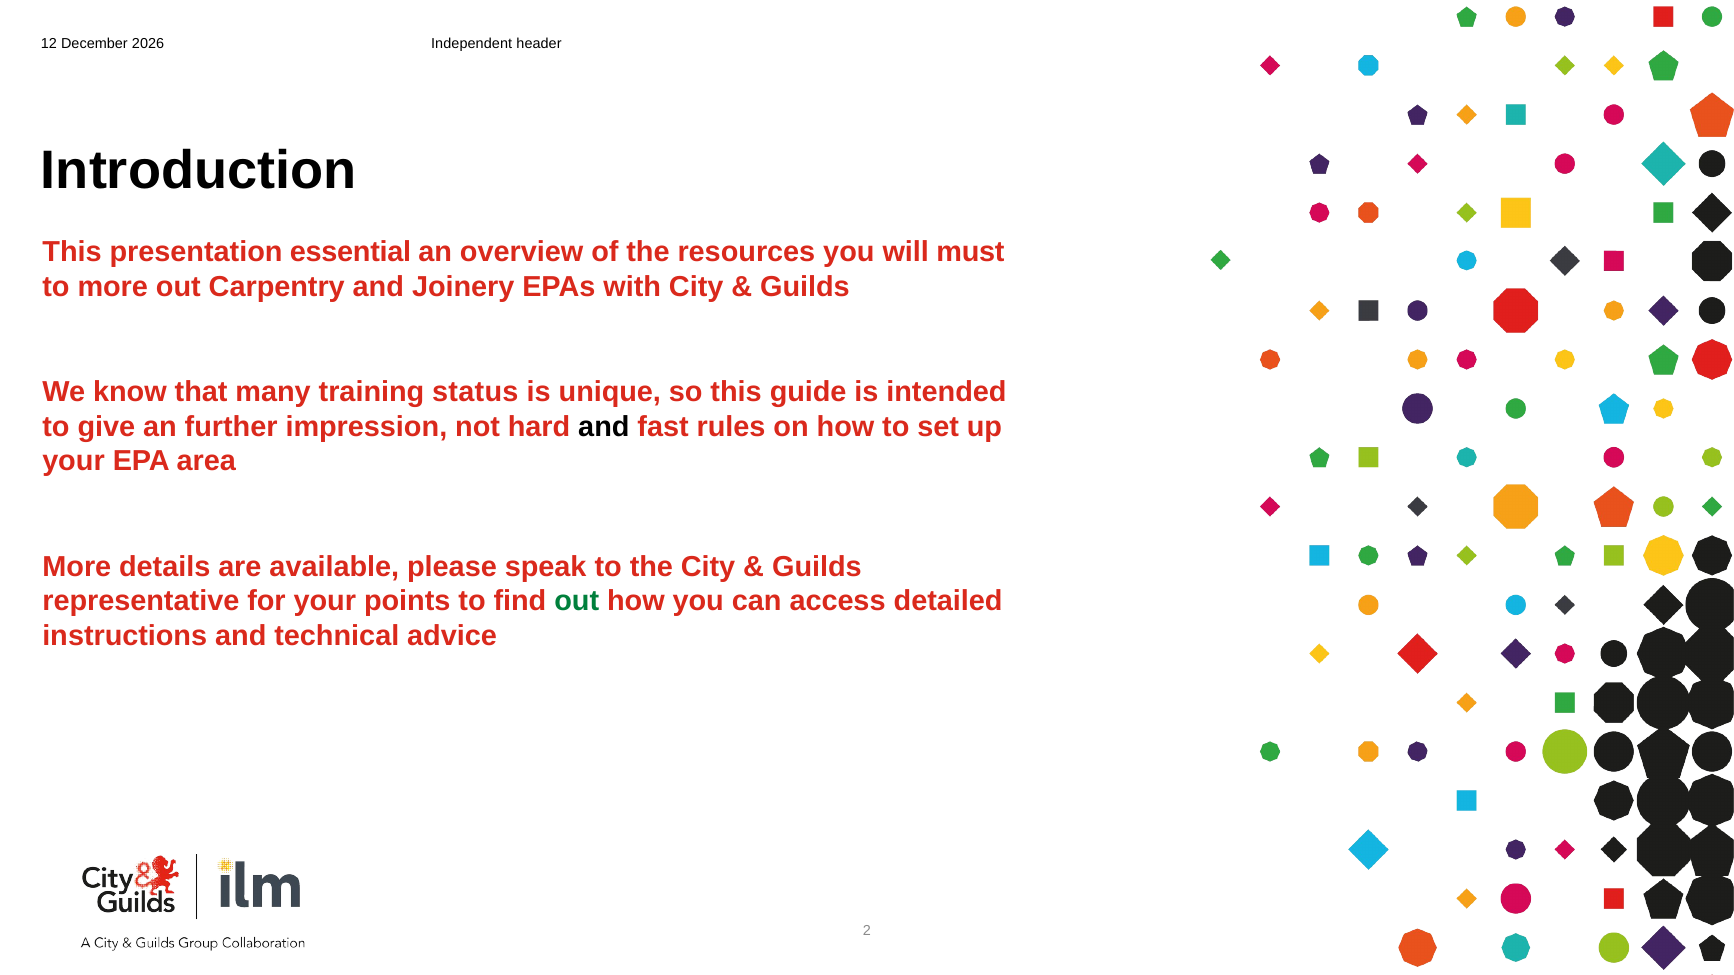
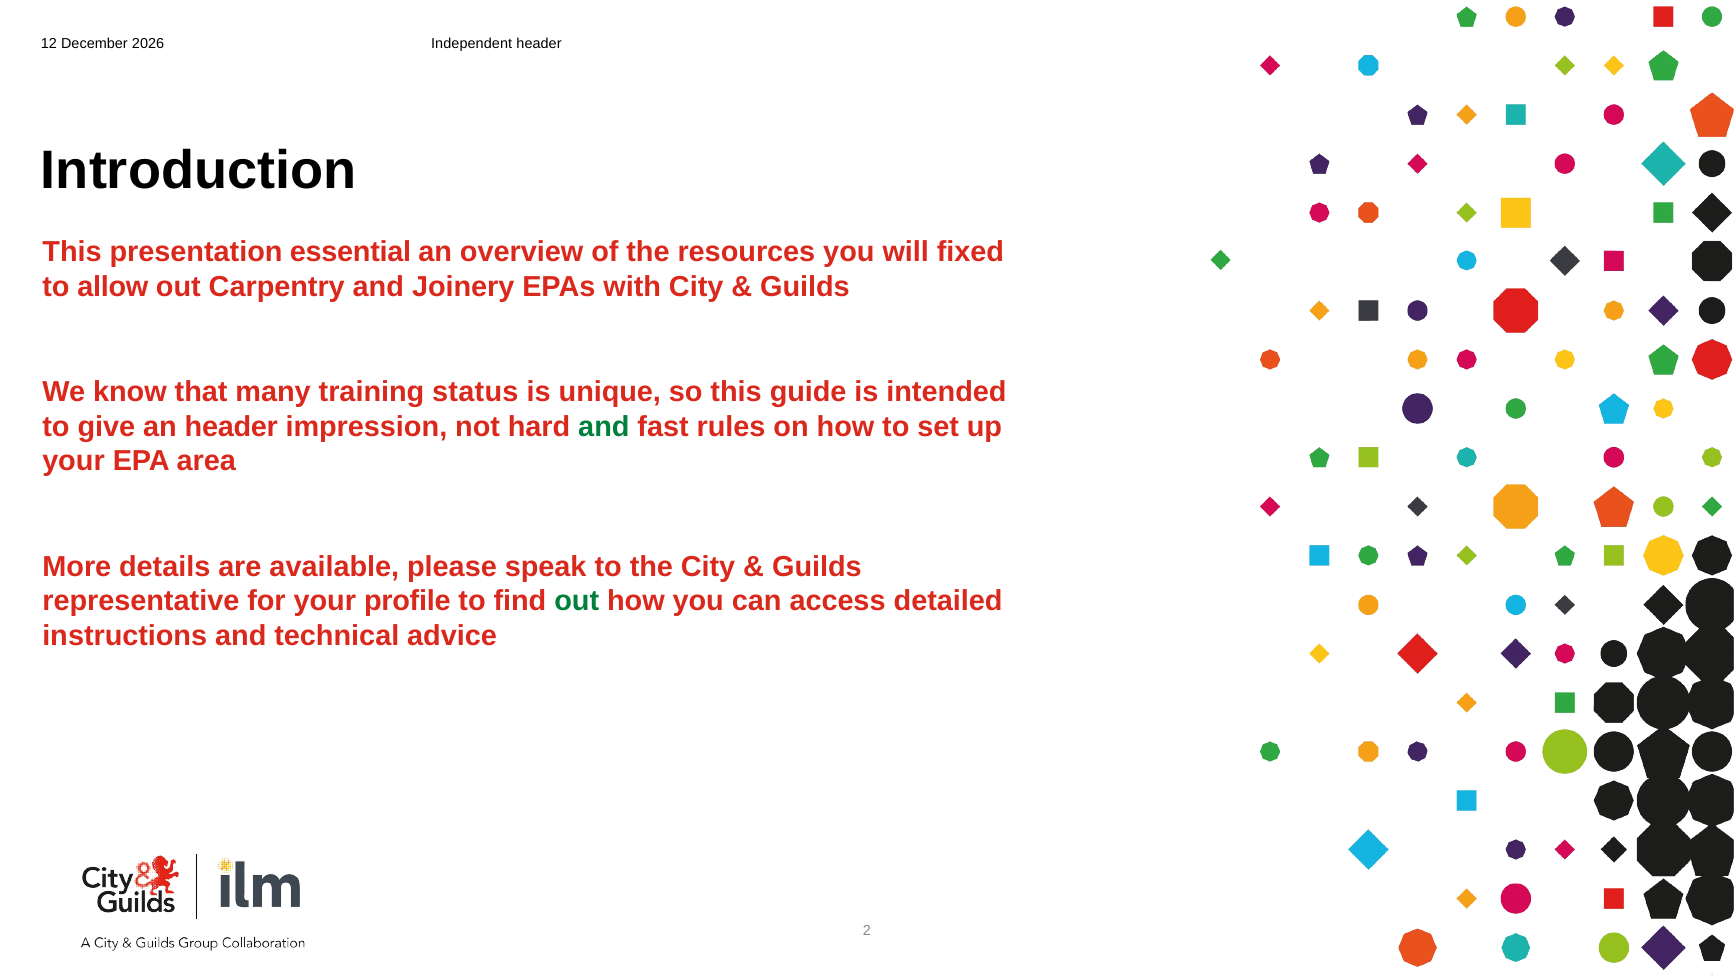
must: must -> fixed (970, 252)
to more: more -> allow (113, 287)
an further: further -> header (231, 427)
and colour: black -> green (604, 427)
points: points -> profile (407, 602)
